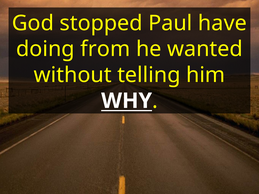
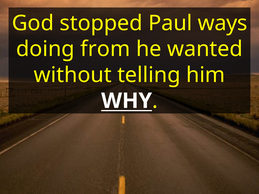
have: have -> ways (223, 23)
